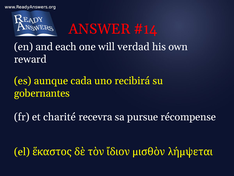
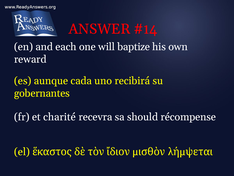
verdad: verdad -> baptize (134, 47)
pursue: pursue -> should (143, 117)
